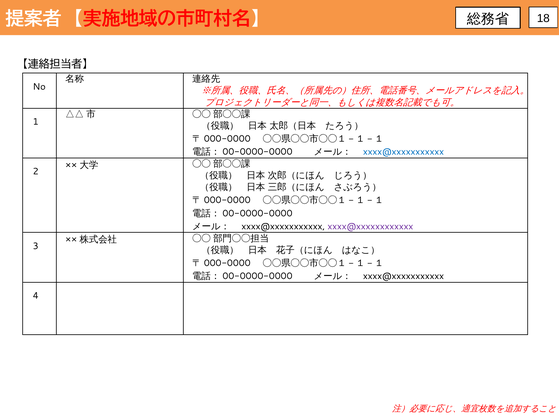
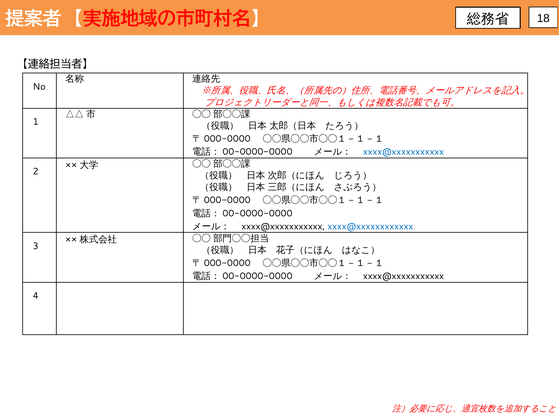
xxxx@xxxxxxxxxxxx colour: purple -> blue (370, 227)
